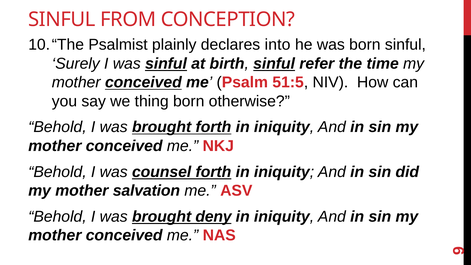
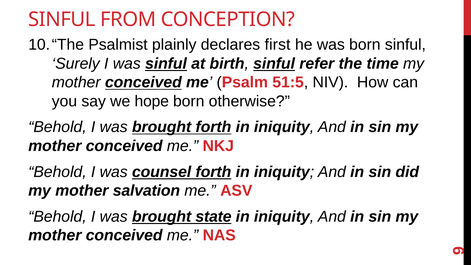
into: into -> first (278, 45)
thing: thing -> hope (152, 101)
deny: deny -> state (214, 217)
